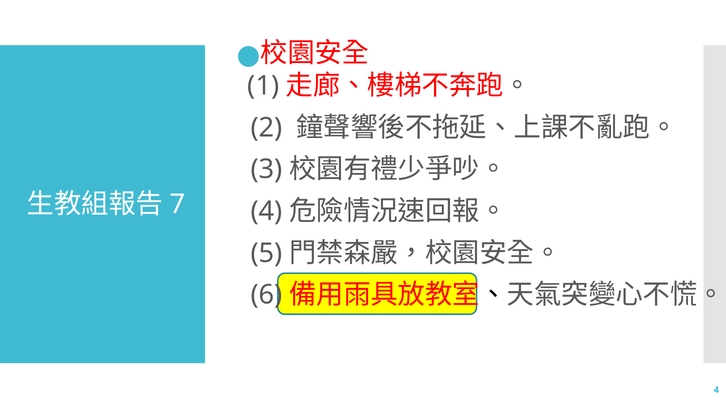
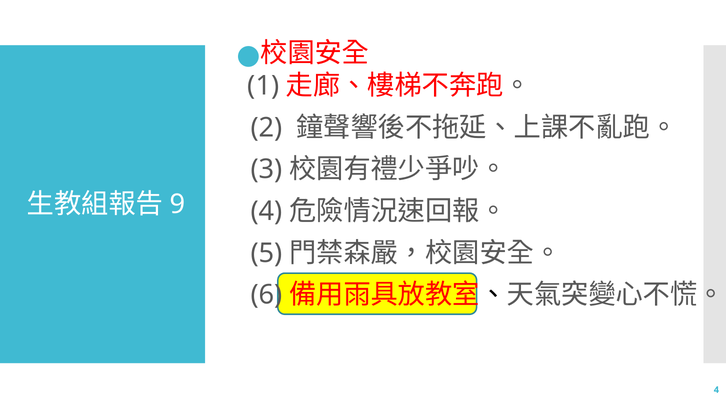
7: 7 -> 9 (177, 204)
